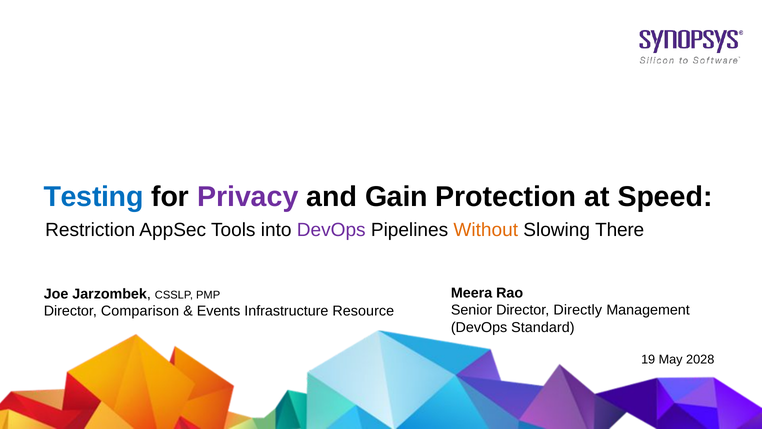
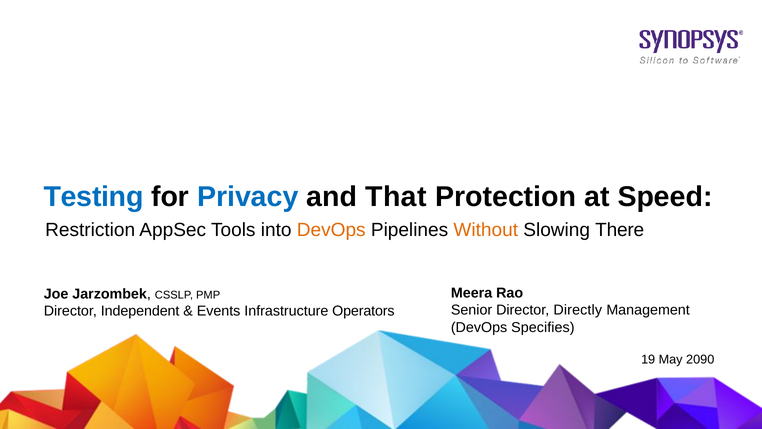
Privacy colour: purple -> blue (248, 197)
Gain: Gain -> That (396, 197)
DevOps colour: purple -> orange (331, 230)
Comparison: Comparison -> Independent (140, 311)
Resource: Resource -> Operators (363, 311)
Standard: Standard -> Specifies (543, 327)
2028: 2028 -> 2090 (700, 359)
